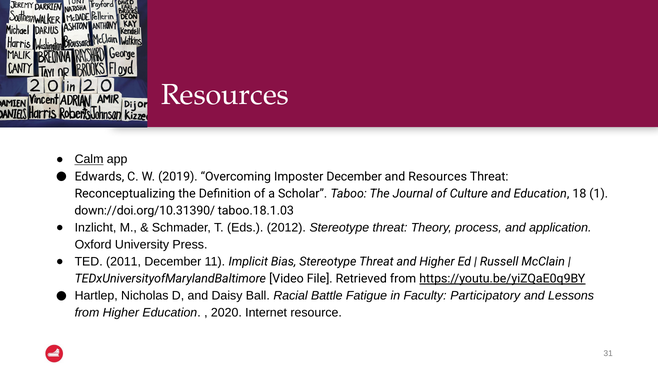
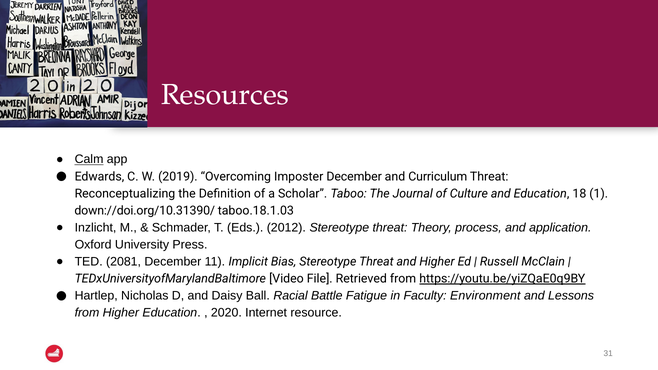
and Resources: Resources -> Curriculum (438, 177)
2011: 2011 -> 2081 (124, 262)
Participatory: Participatory -> Environment (485, 296)
